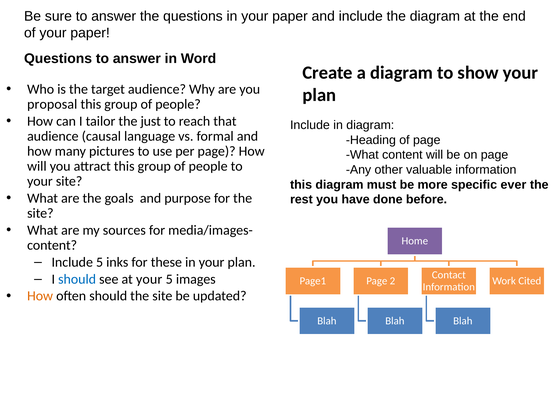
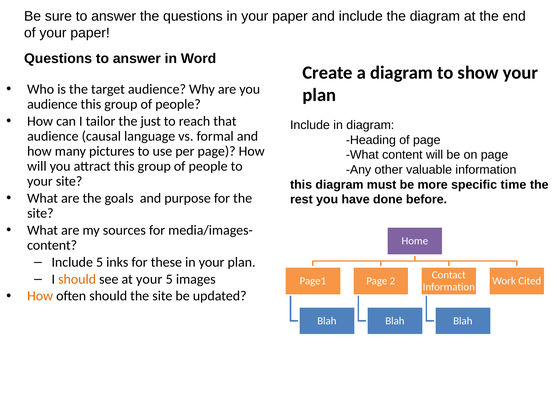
proposal: proposal -> audience (52, 104)
ever: ever -> time (513, 184)
should colour: blue -> orange (77, 279)
